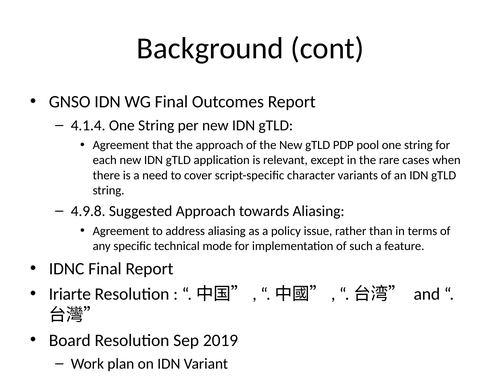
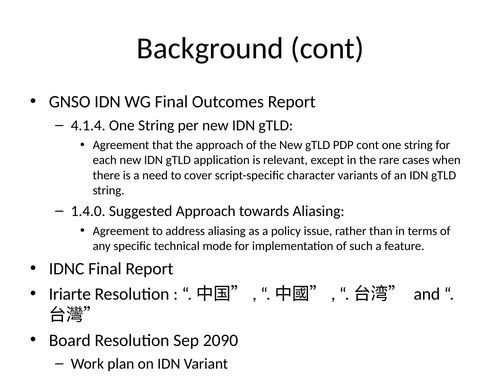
PDP pool: pool -> cont (368, 145)
4.9.8: 4.9.8 -> 1.4.0 (88, 211)
2019: 2019 -> 2090 (221, 340)
